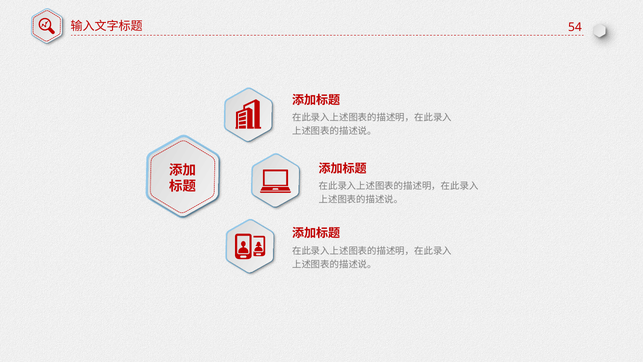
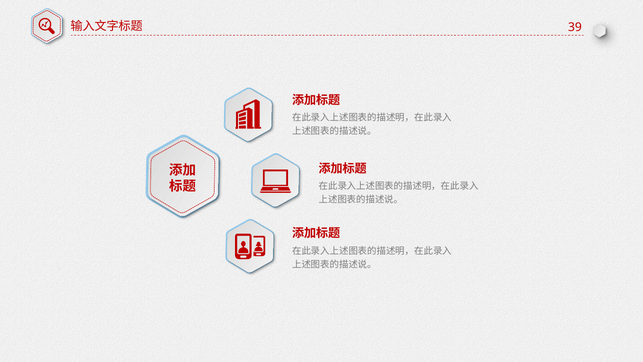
54: 54 -> 39 (575, 27)
